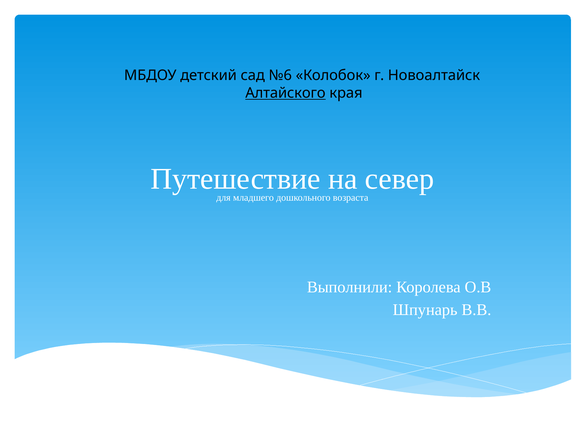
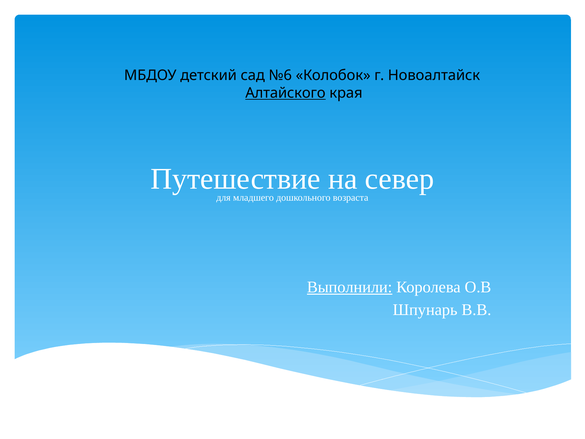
Выполнили underline: none -> present (350, 287)
